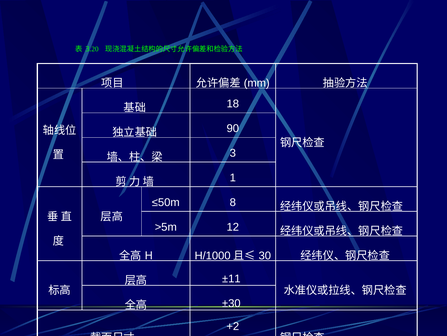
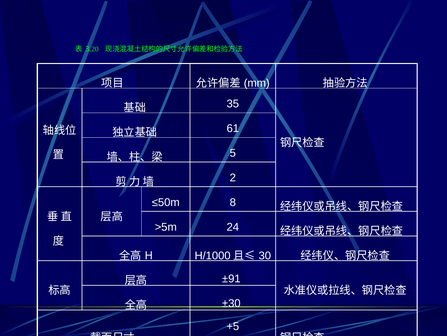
18: 18 -> 35 (233, 104)
90: 90 -> 61 (233, 128)
3: 3 -> 5 (233, 153)
1: 1 -> 2 (233, 177)
12: 12 -> 24 (233, 227)
11: 11 -> 91 (234, 278)
+2: +2 -> +5 (233, 326)
